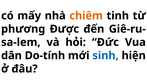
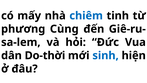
chiêm colour: orange -> blue (86, 16)
Được: Được -> Cùng (64, 29)
Do-tính: Do-tính -> Do-thời (45, 55)
